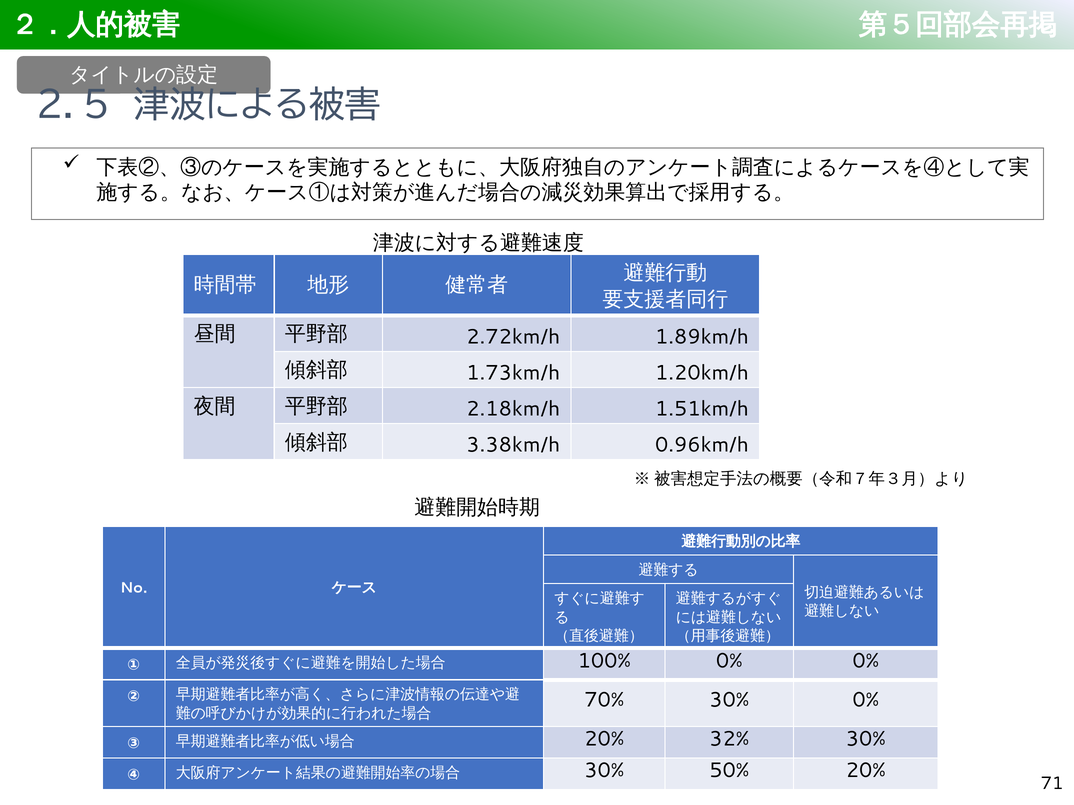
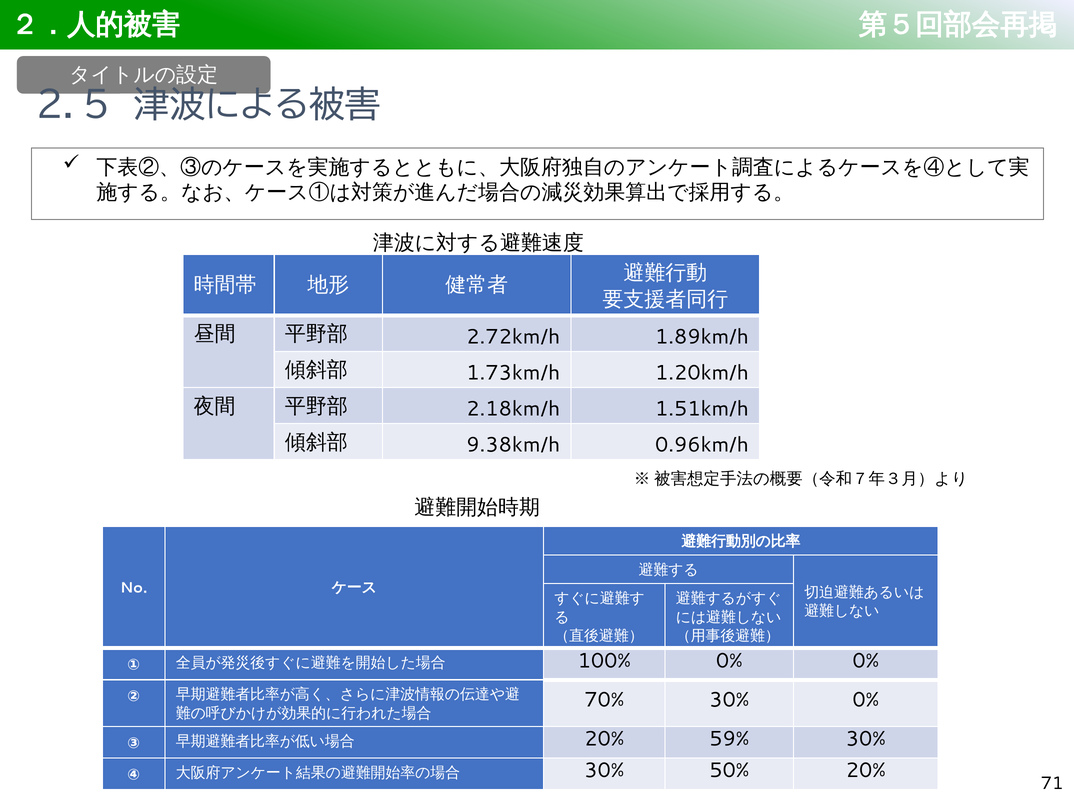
3.38km/h: 3.38km/h -> 9.38km/h (513, 445)
32%: 32% -> 59% (729, 739)
